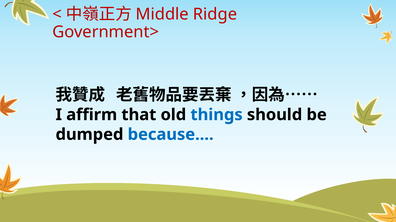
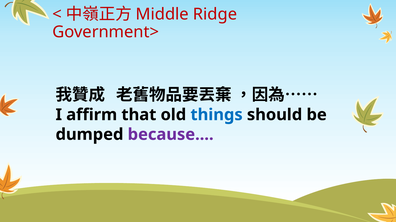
because colour: blue -> purple (171, 135)
